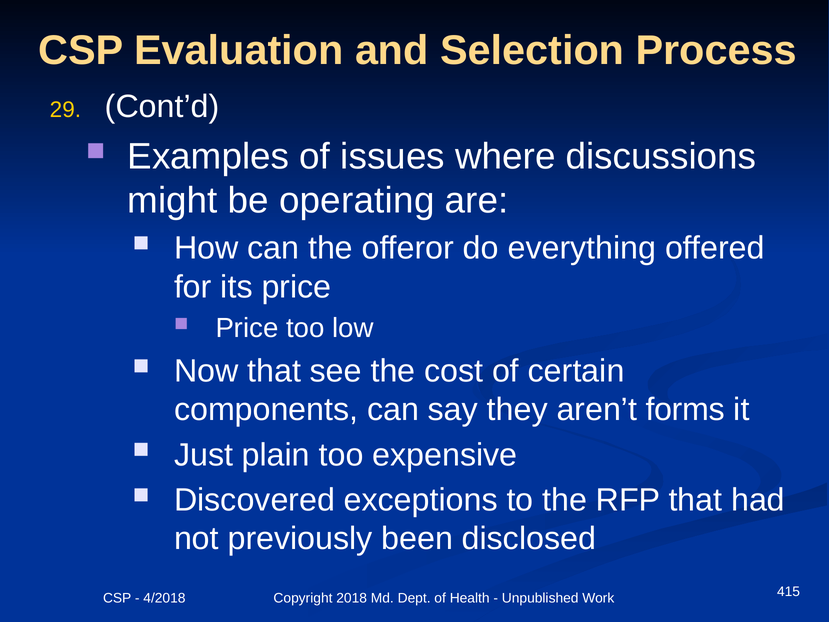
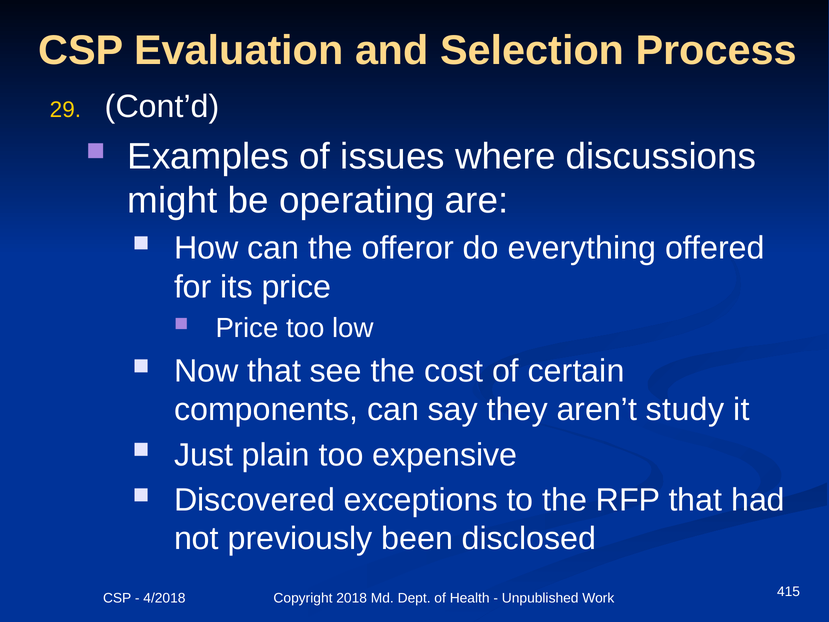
forms: forms -> study (685, 410)
